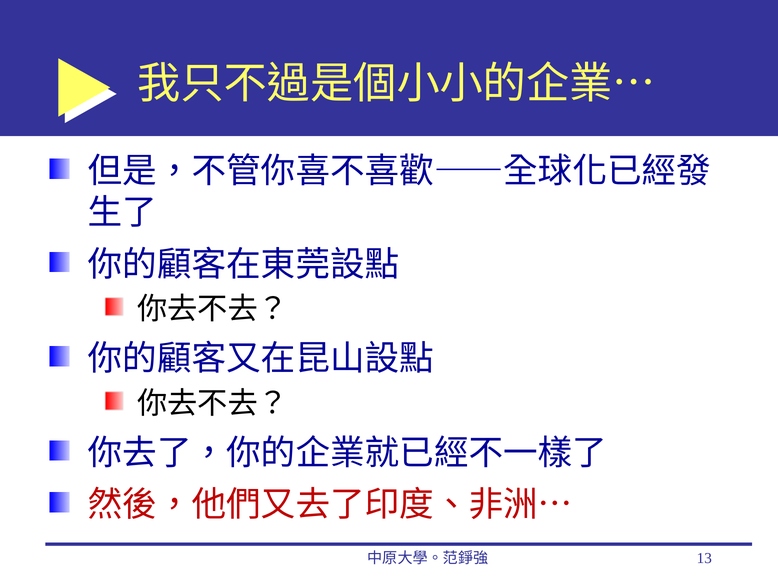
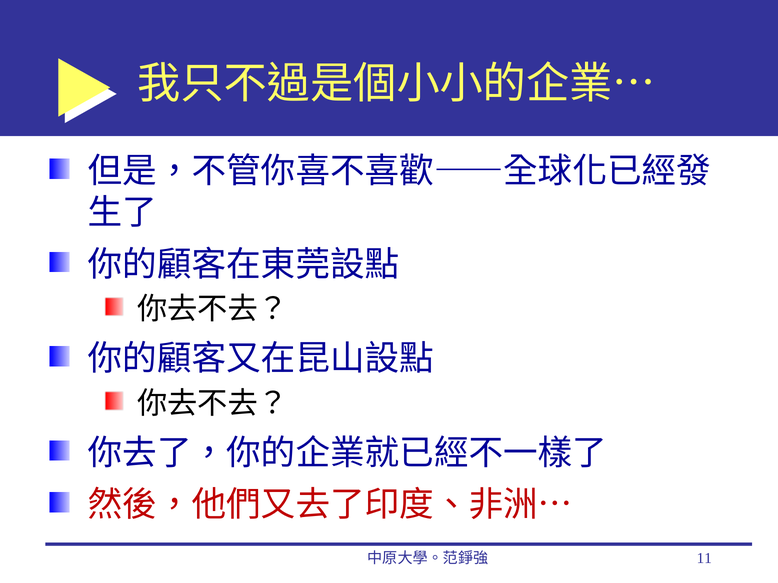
13: 13 -> 11 (704, 559)
